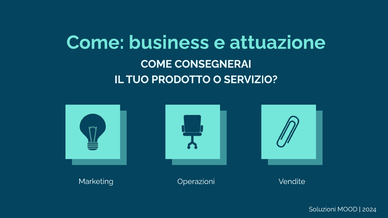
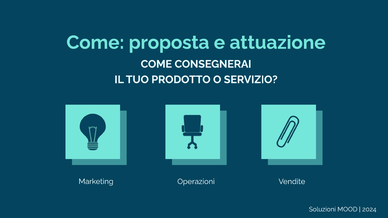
business: business -> proposta (169, 43)
